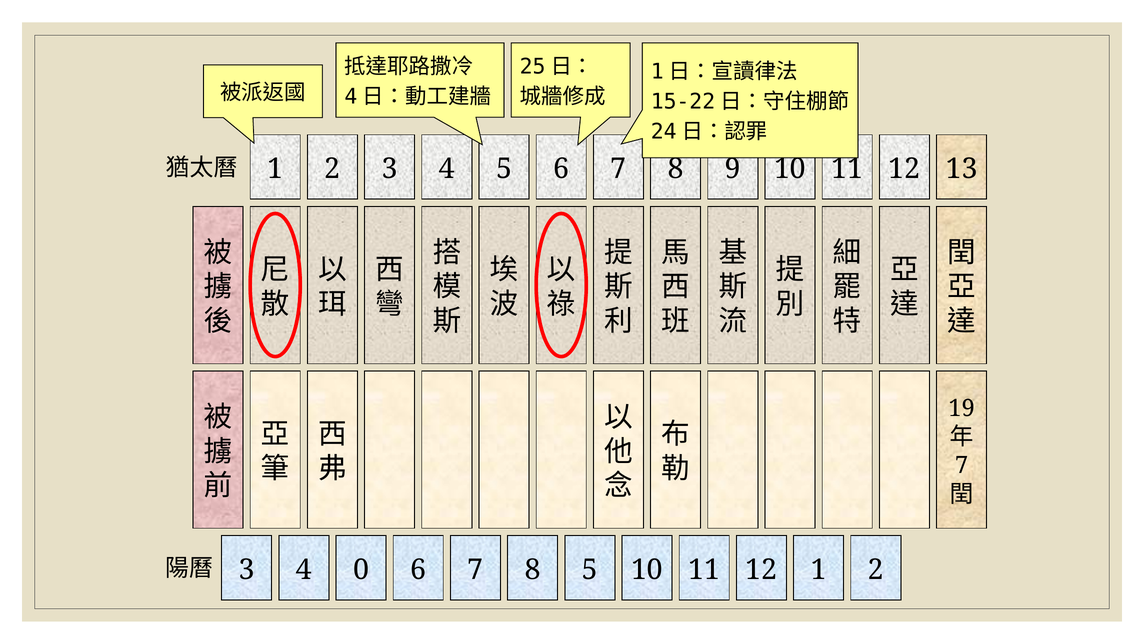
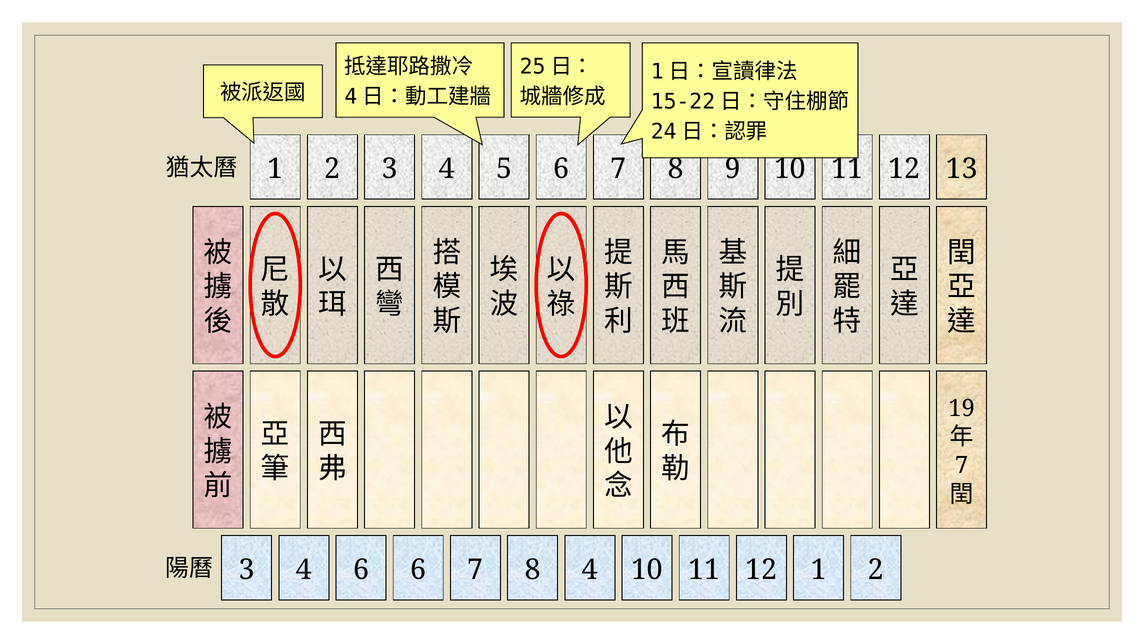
4 0: 0 -> 6 (361, 569)
8 5: 5 -> 4 (590, 569)
